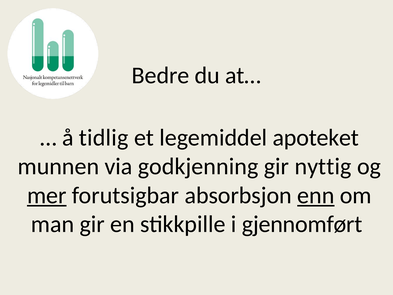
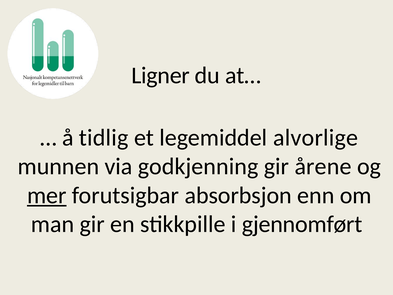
Bedre: Bedre -> Ligner (161, 75)
apoteket: apoteket -> alvorlige (316, 138)
nyttig: nyttig -> årene (323, 166)
enn underline: present -> none (316, 195)
